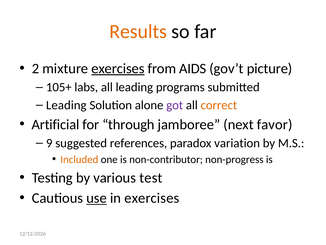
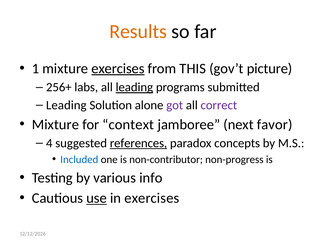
2: 2 -> 1 (35, 68)
AIDS: AIDS -> THIS (193, 68)
105+: 105+ -> 256+ (59, 87)
leading underline: none -> present (134, 87)
correct colour: orange -> purple (219, 105)
Artificial: Artificial -> Mixture (55, 124)
through: through -> context (128, 124)
9: 9 -> 4 (49, 143)
references underline: none -> present (138, 143)
variation: variation -> concepts (237, 143)
Included colour: orange -> blue (79, 159)
test: test -> info (151, 177)
